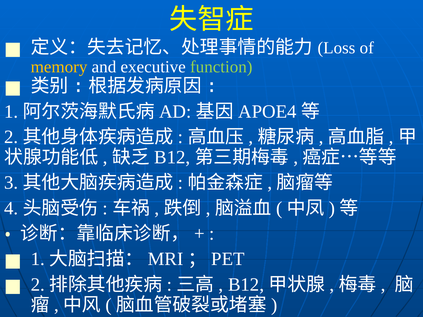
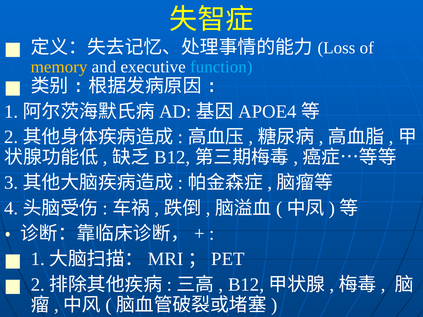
function colour: light green -> light blue (221, 67)
